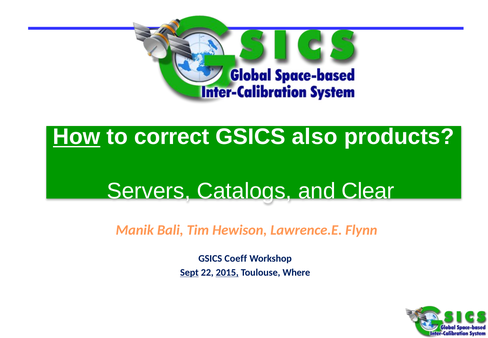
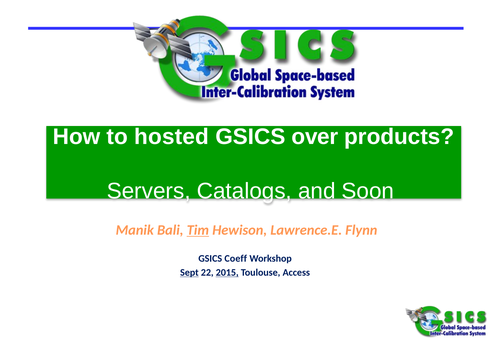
How underline: present -> none (77, 137)
correct: correct -> hosted (172, 137)
also: also -> over (315, 137)
Clear: Clear -> Soon (368, 191)
Tim underline: none -> present (198, 230)
Where: Where -> Access (296, 272)
